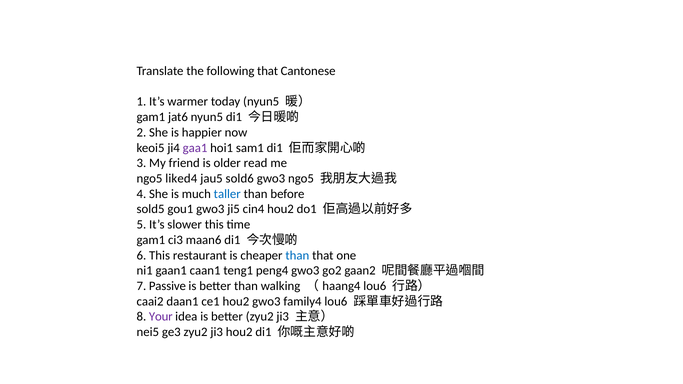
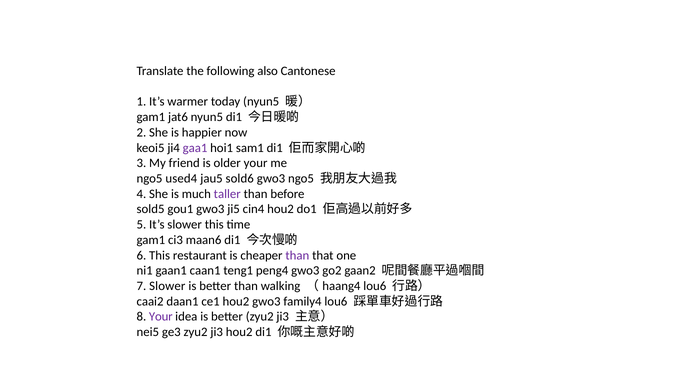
following that: that -> also (268, 71)
older read: read -> your (256, 163)
liked4: liked4 -> used4 (181, 179)
taller colour: blue -> purple (227, 194)
than colour: blue -> purple (297, 255)
7 Passive: Passive -> Slower (167, 286)
